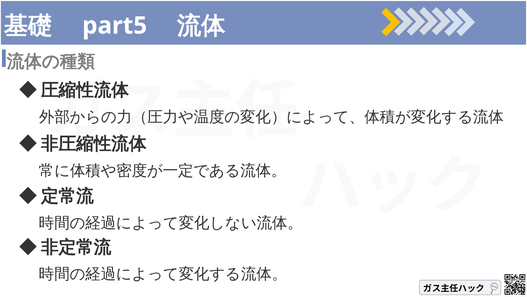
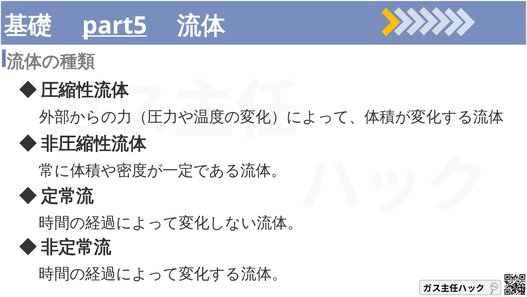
part5 underline: none -> present (115, 26)
